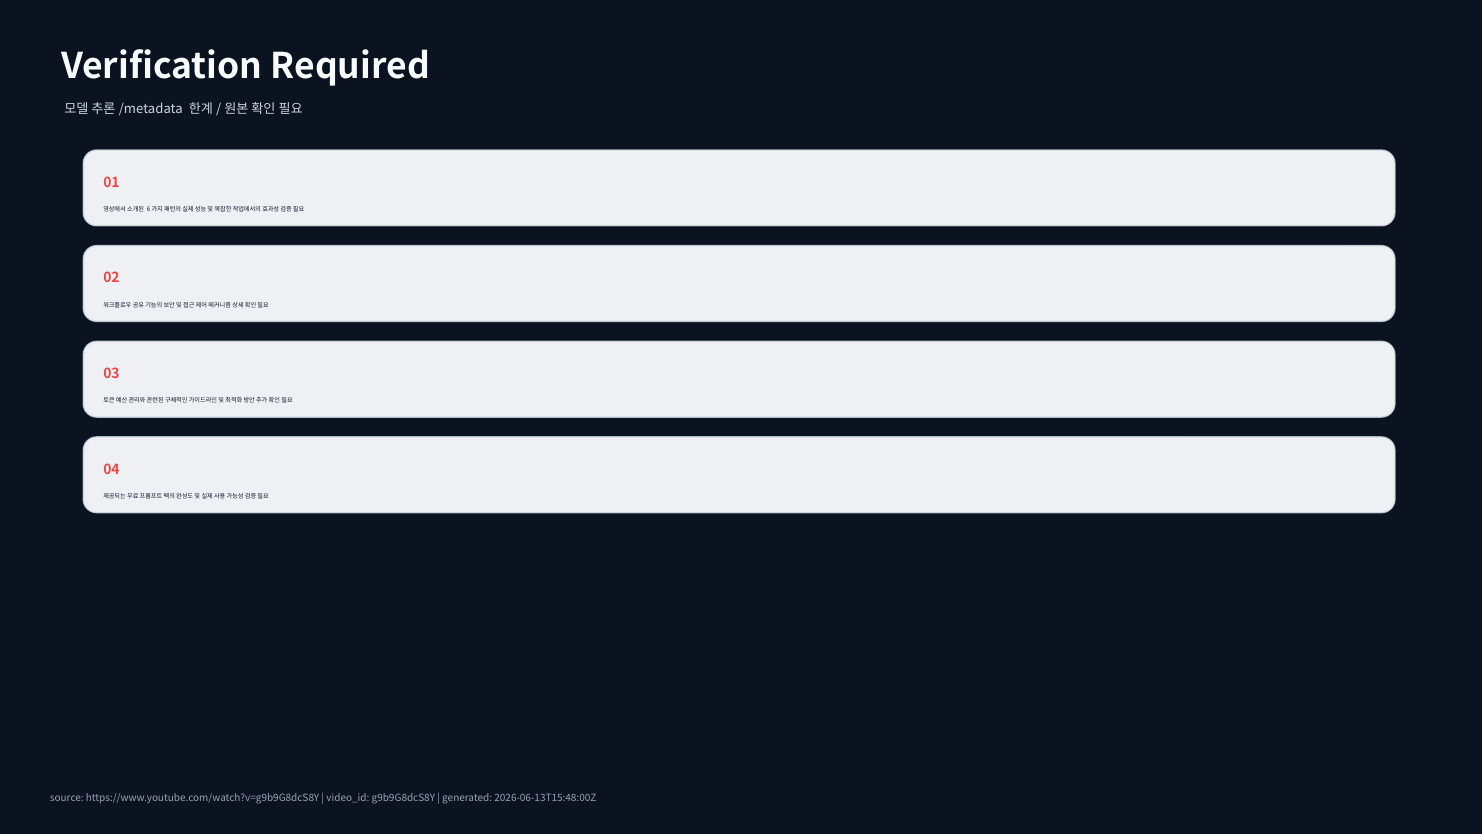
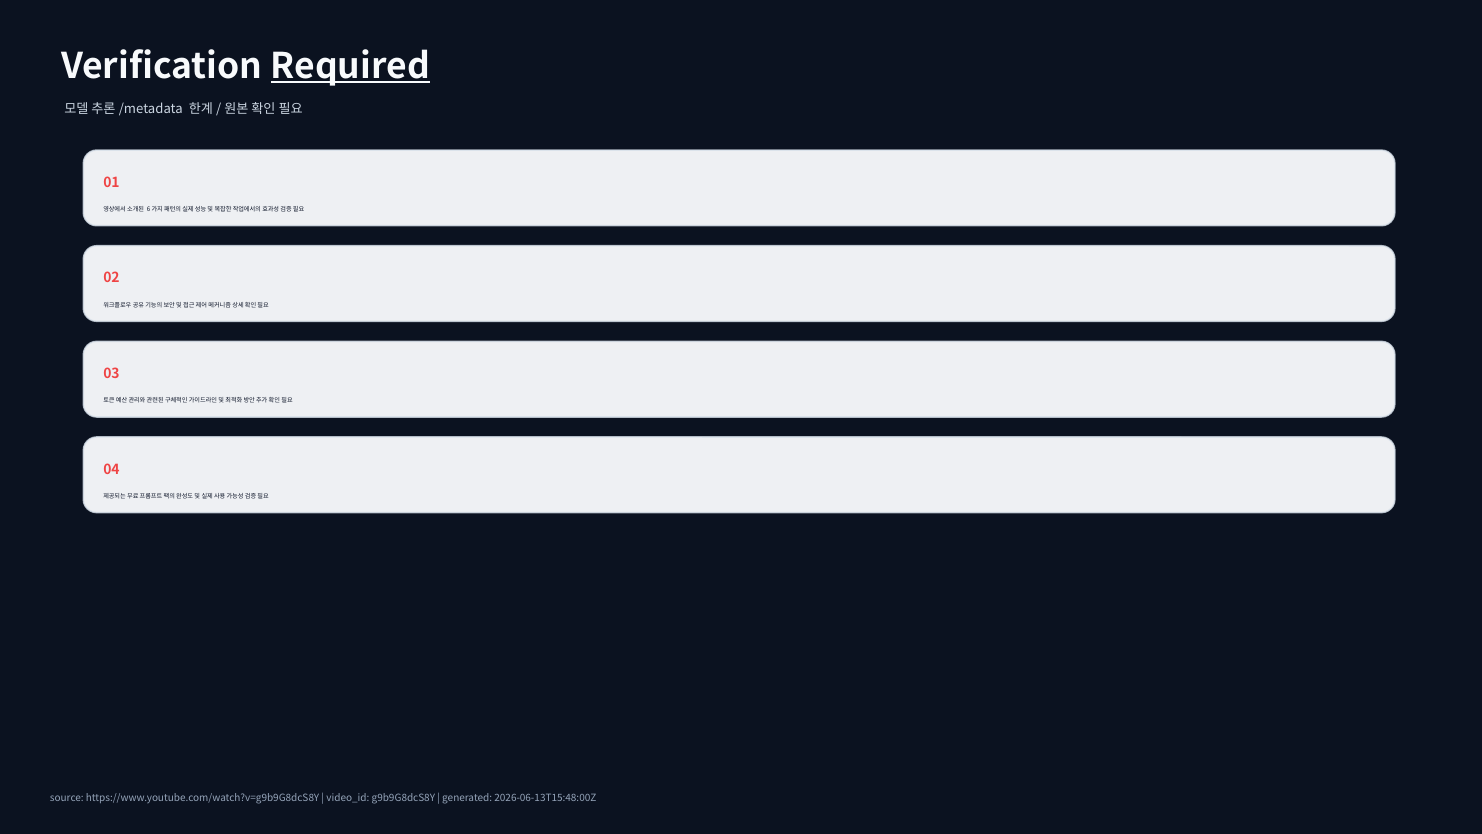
Required underline: none -> present (350, 66)
